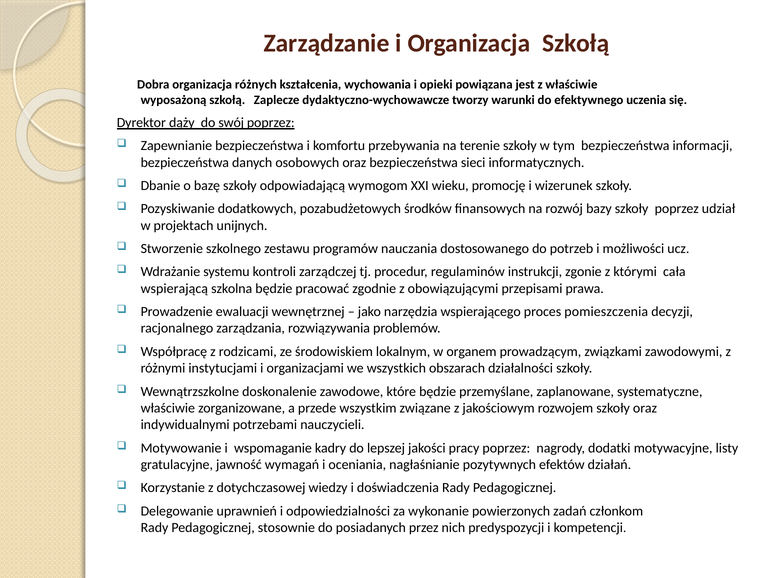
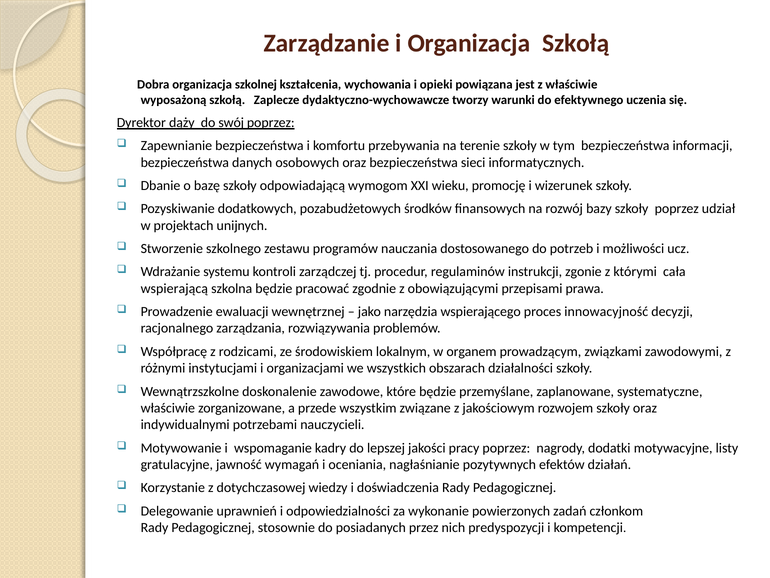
różnych: różnych -> szkolnej (256, 85)
pomieszczenia: pomieszczenia -> innowacyjność (606, 311)
